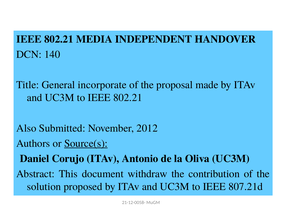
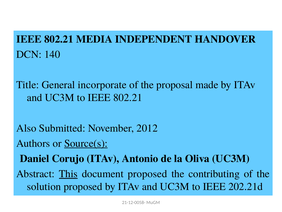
This underline: none -> present (68, 173)
document withdraw: withdraw -> proposed (147, 173)
contribution: contribution -> contributing (214, 173)
807.21d: 807.21d -> 202.21d (246, 186)
